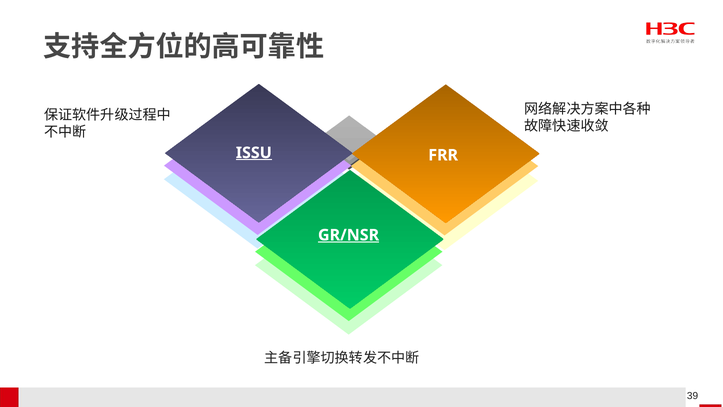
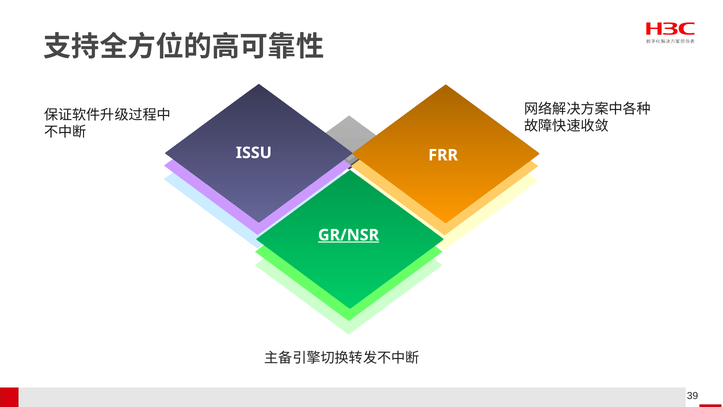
ISSU underline: present -> none (254, 153)
